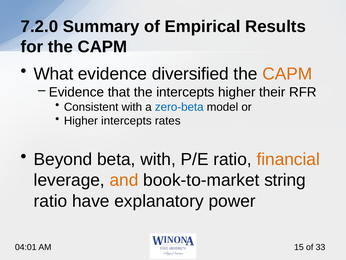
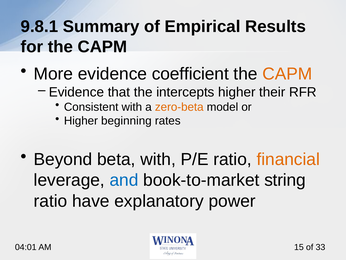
7.2.0: 7.2.0 -> 9.8.1 (39, 27)
What: What -> More (53, 74)
diversified: diversified -> coefficient (190, 74)
zero-beta colour: blue -> orange (179, 107)
Higher intercepts: intercepts -> beginning (126, 121)
and colour: orange -> blue (124, 180)
